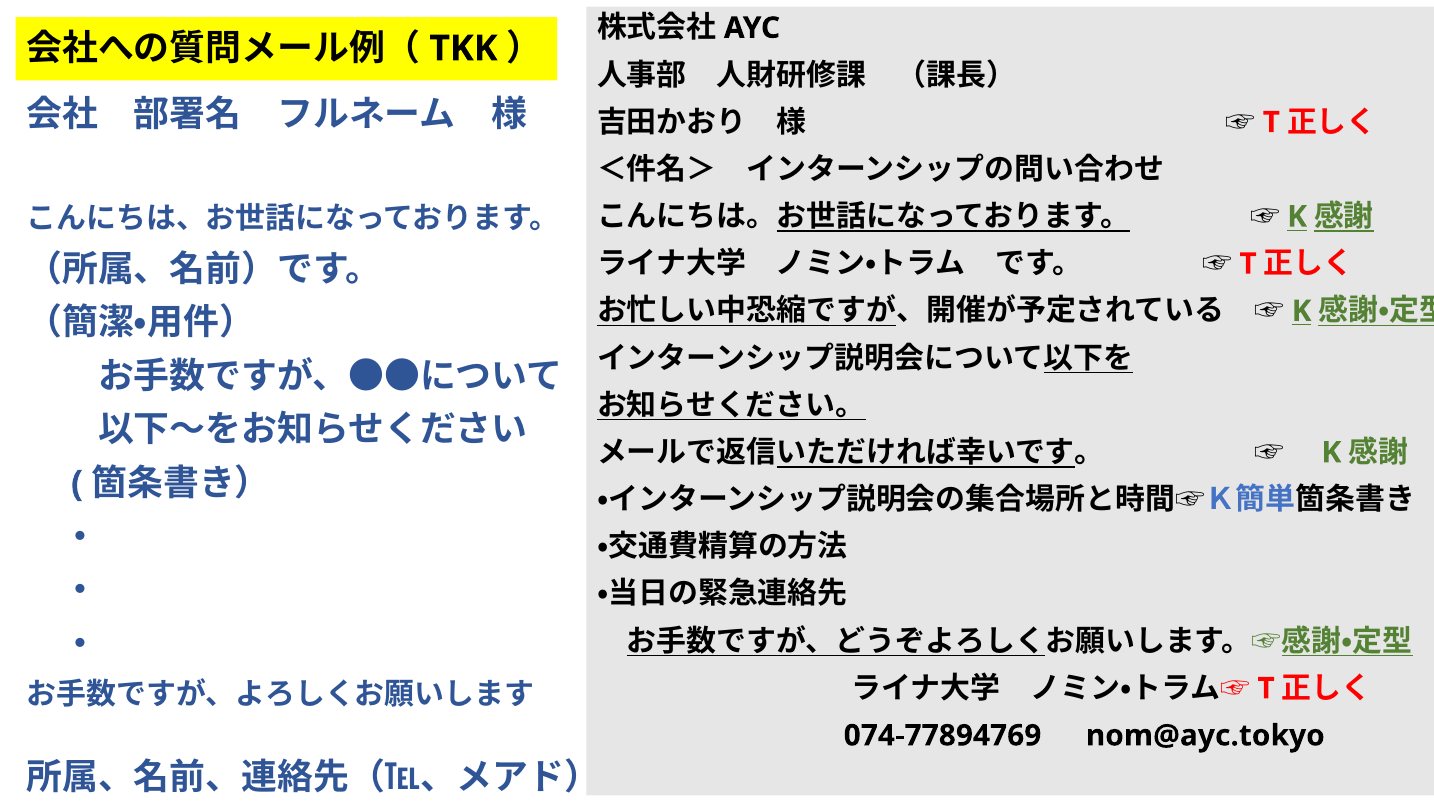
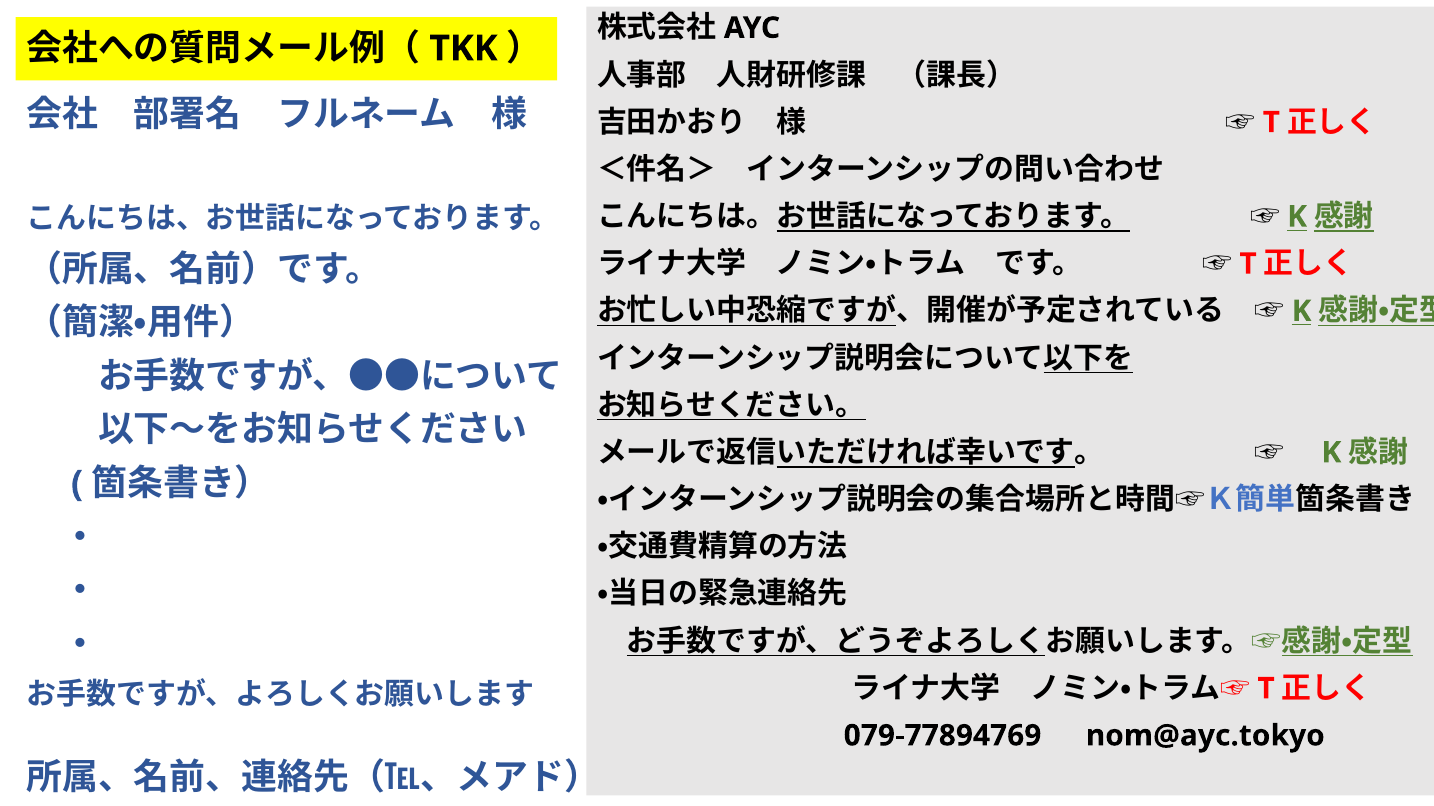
074-77894769: 074-77894769 -> 079-77894769 (943, 736)
